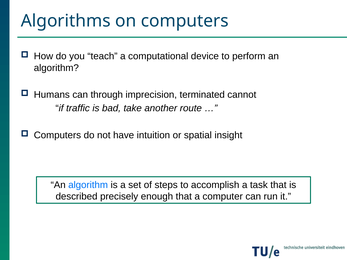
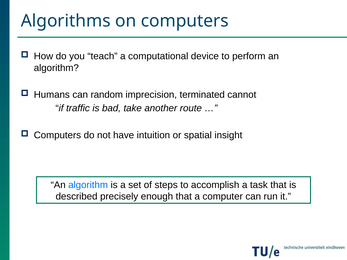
through: through -> random (107, 95)
